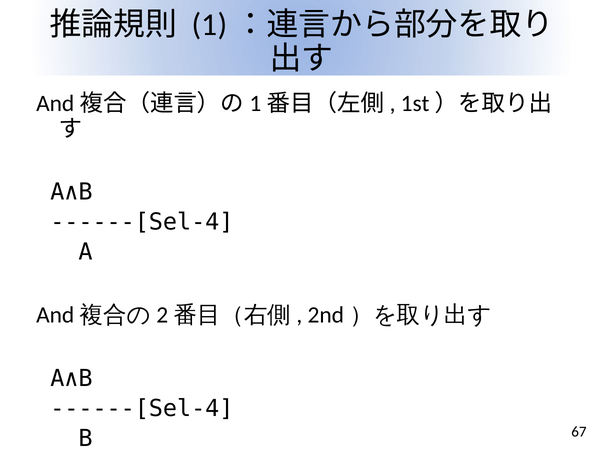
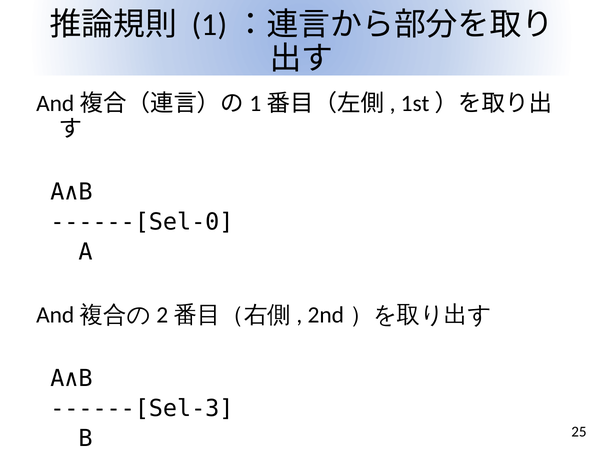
------[Sel-4: ------[Sel-4 -> ------[Sel-0 (142, 222)
------[Sel-4: ------[Sel-4 -> ------[Sel-3 (142, 409)
67: 67 -> 25 (579, 432)
